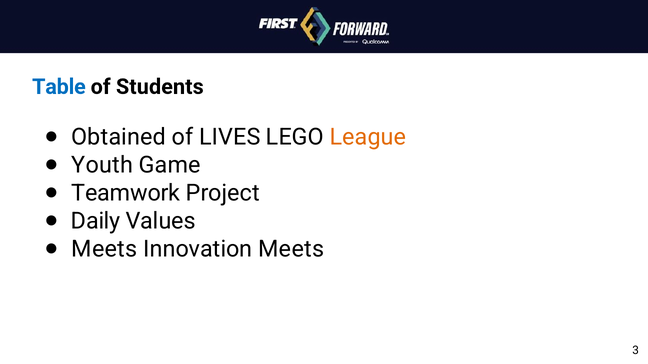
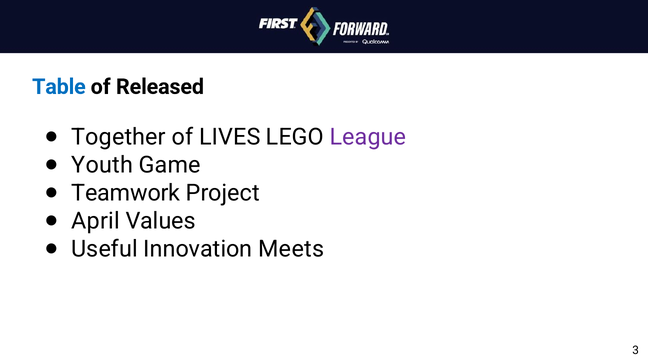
Students: Students -> Released (160, 87)
Obtained: Obtained -> Together (119, 137)
League colour: orange -> purple (368, 137)
Daily: Daily -> April (96, 221)
Meets: Meets -> Useful (105, 249)
